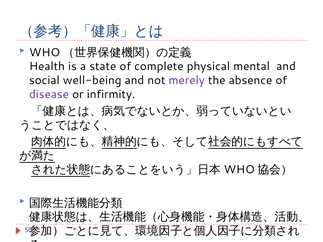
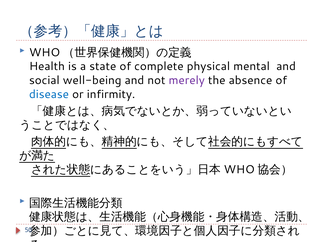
disease colour: purple -> blue (49, 94)
